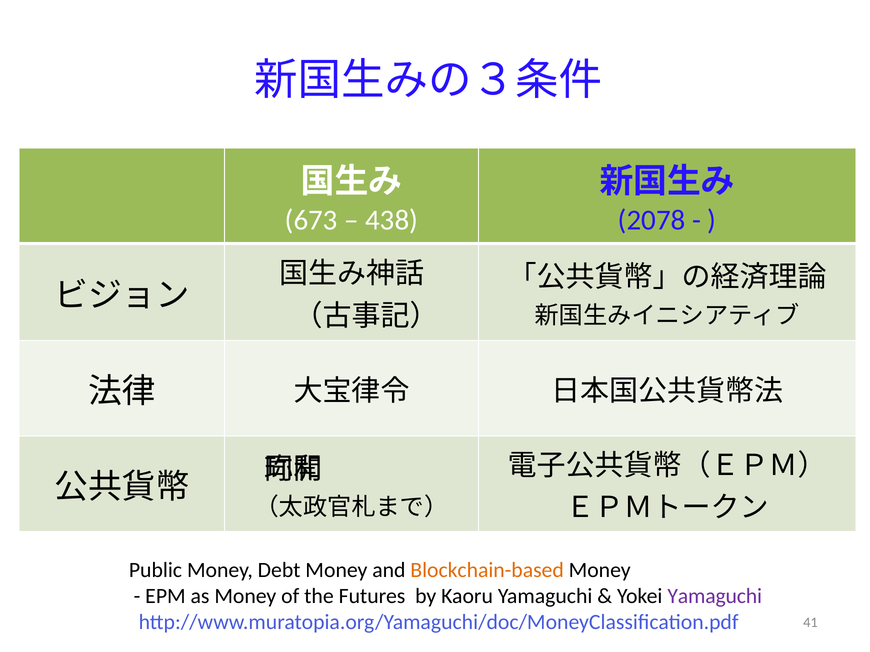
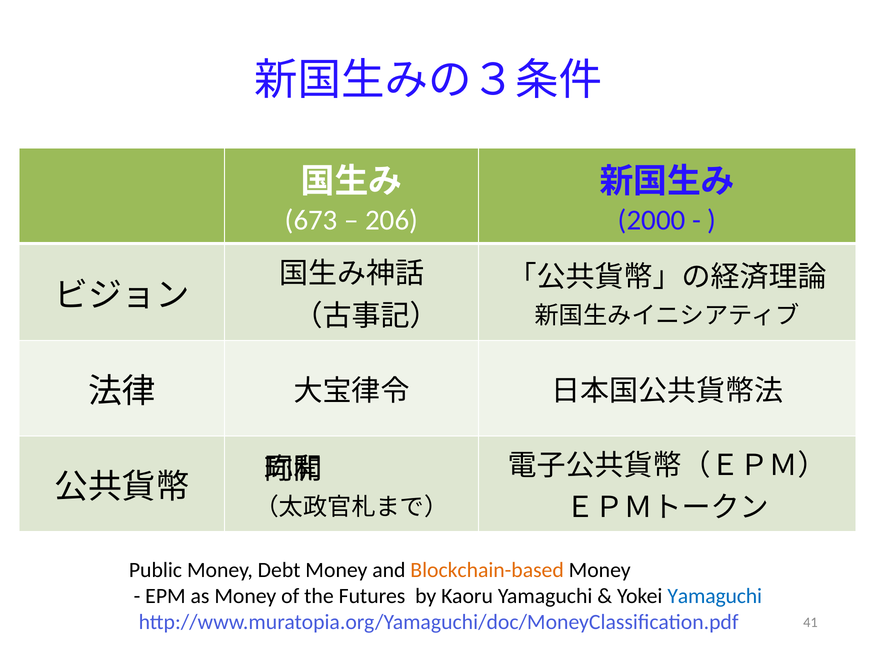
438: 438 -> 206 (392, 220)
2078: 2078 -> 2000 (652, 220)
Yamaguchi colour: purple -> blue (715, 597)
